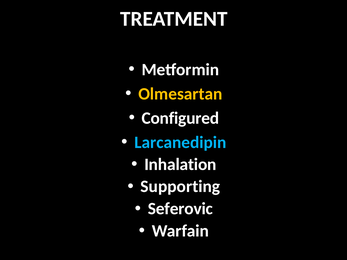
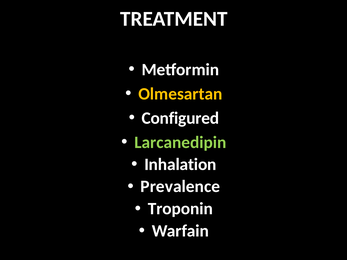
Larcanedipin colour: light blue -> light green (180, 143)
Supporting: Supporting -> Prevalence (180, 187)
Seferovic: Seferovic -> Troponin (180, 209)
